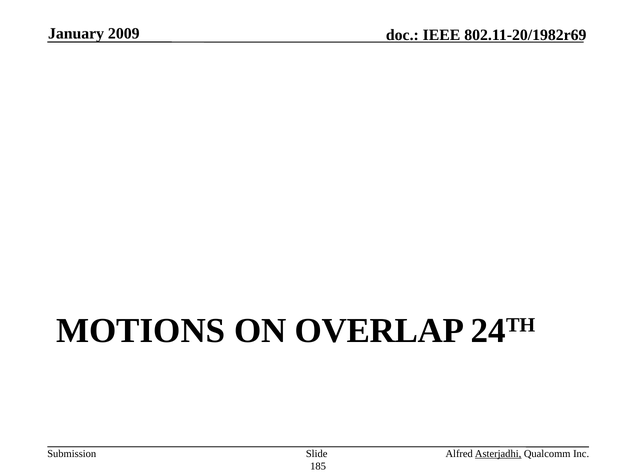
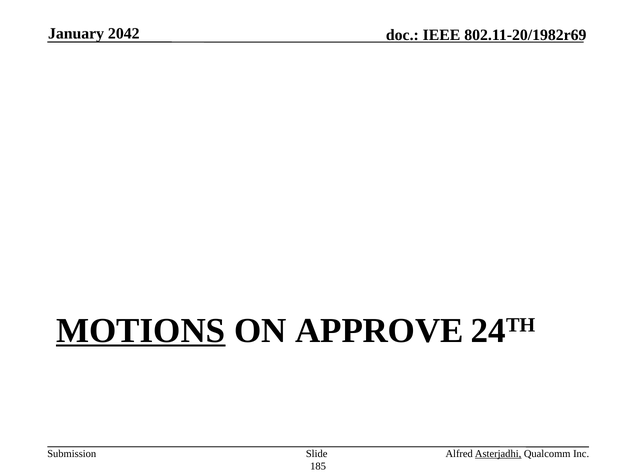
2009: 2009 -> 2042 (124, 33)
MOTIONS underline: none -> present (141, 331)
OVERLAP: OVERLAP -> APPROVE (379, 331)
